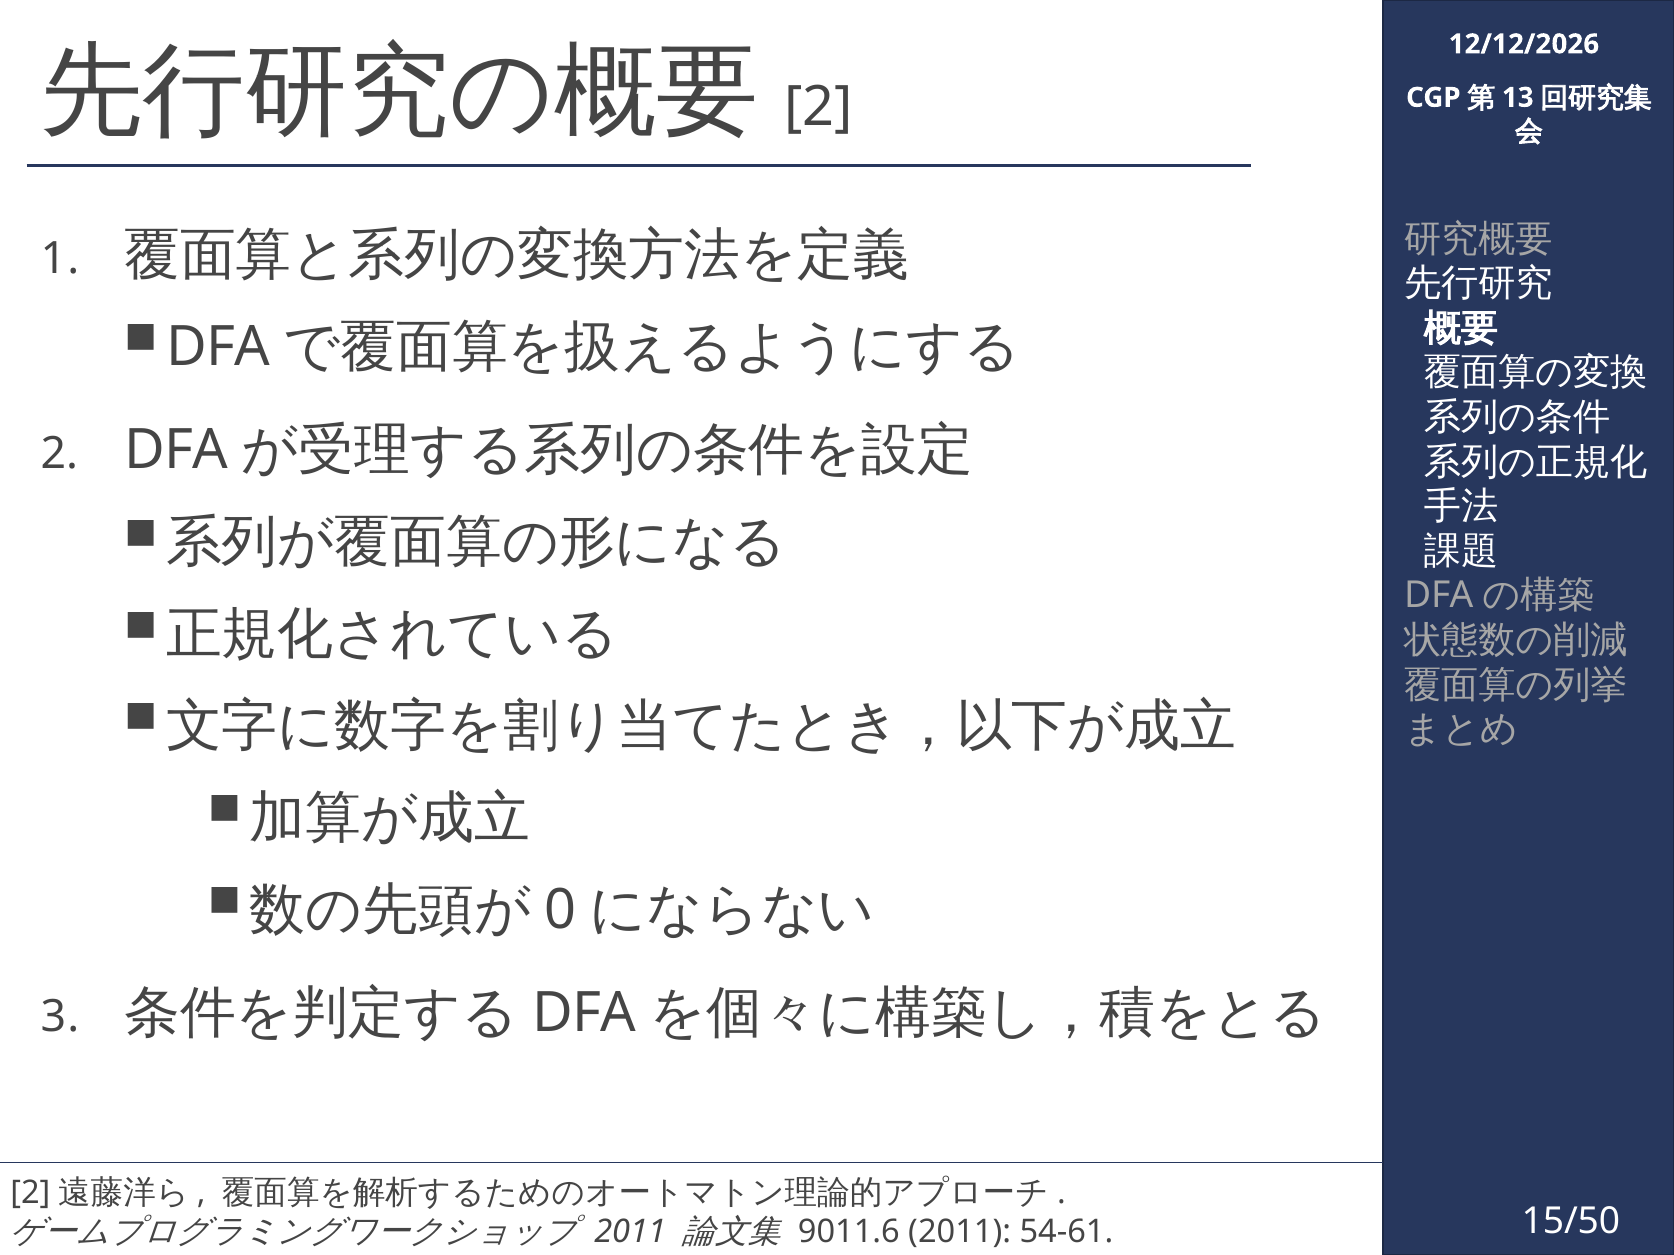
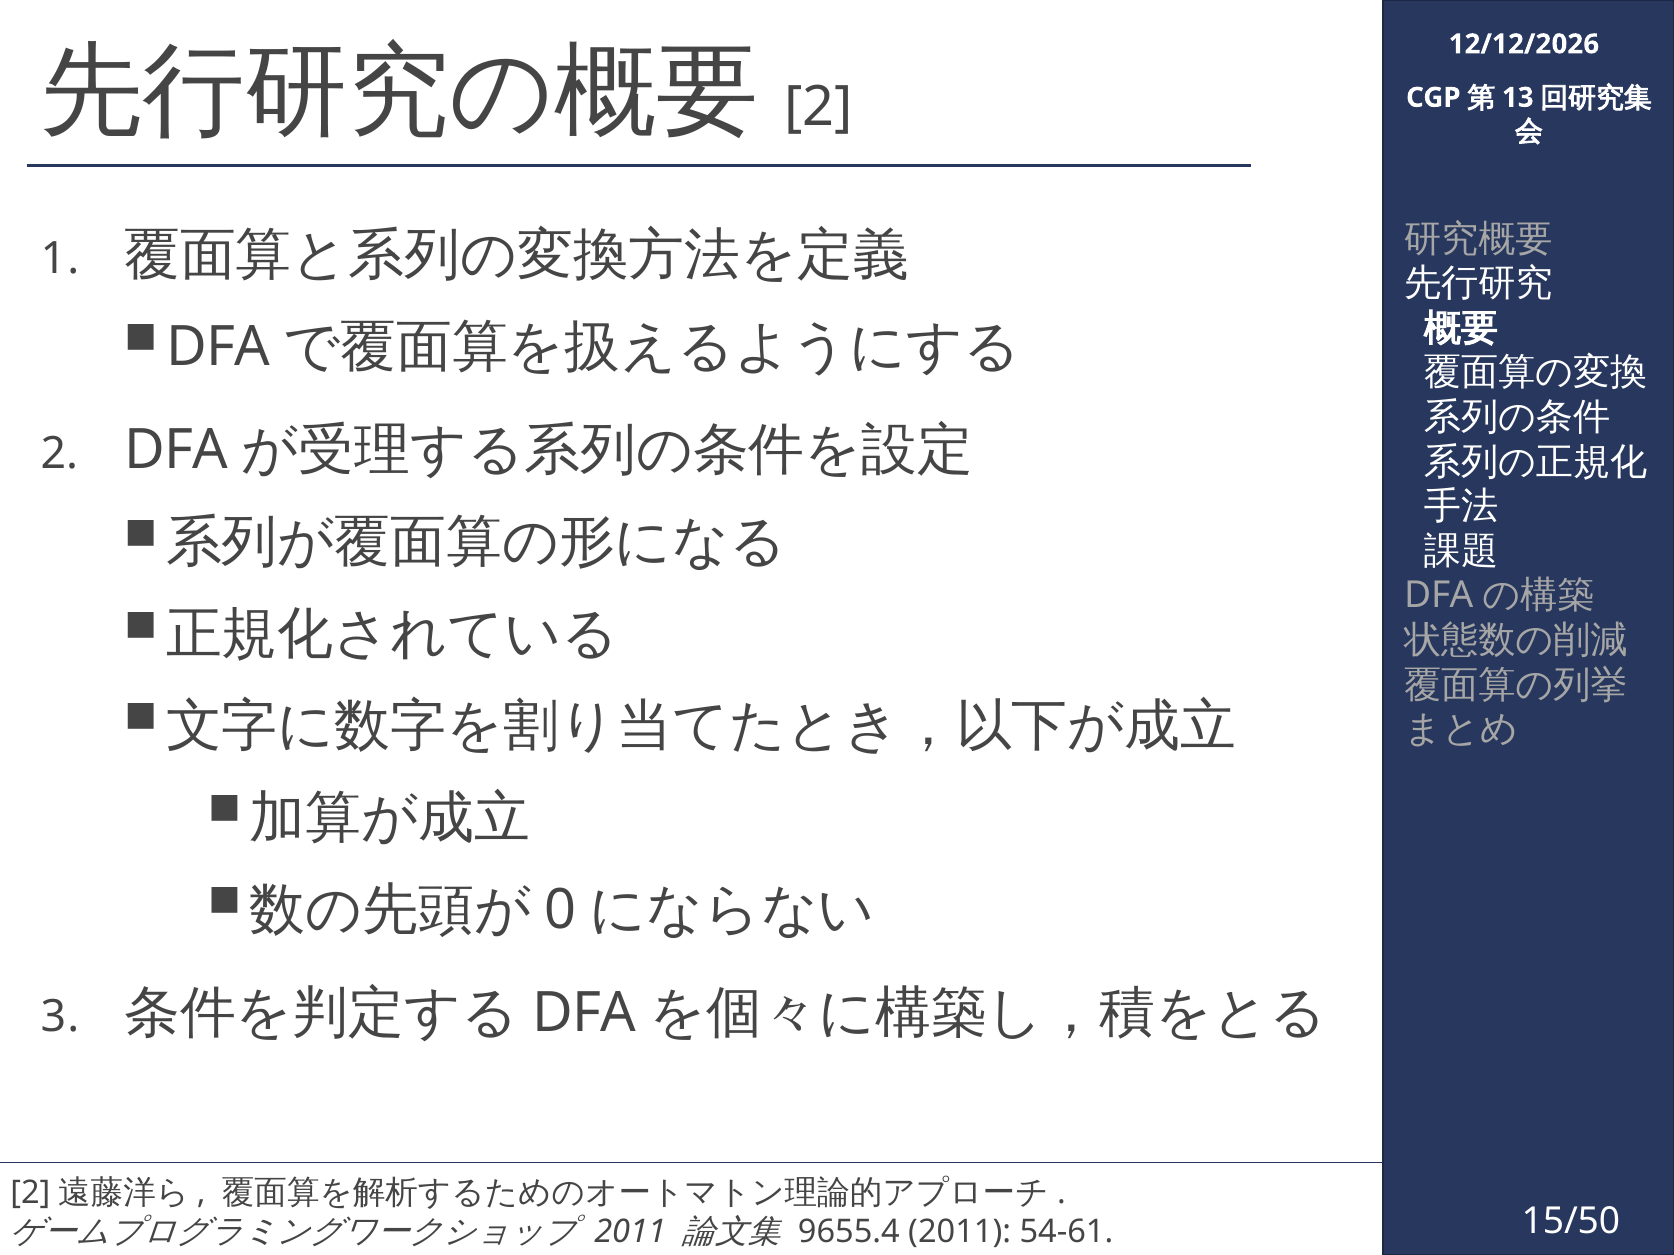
9011.6: 9011.6 -> 9655.4 (849, 1232)
